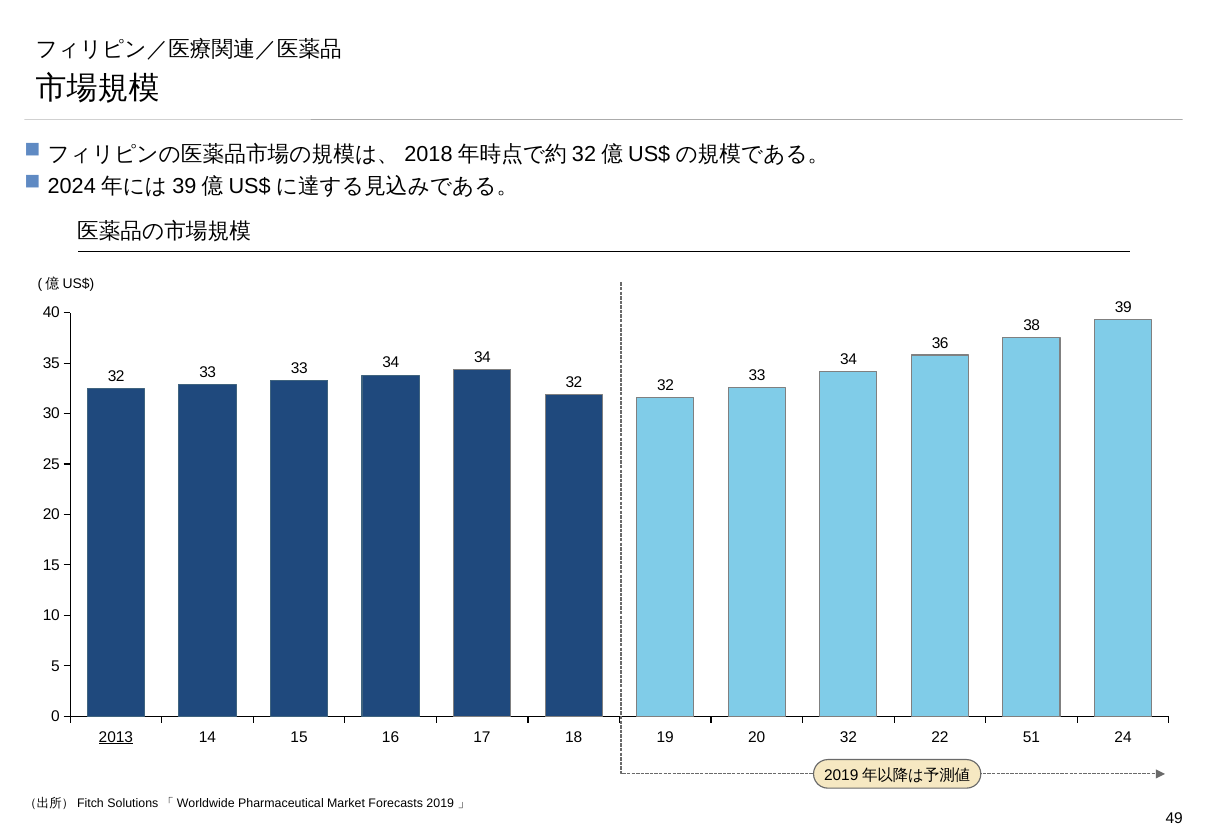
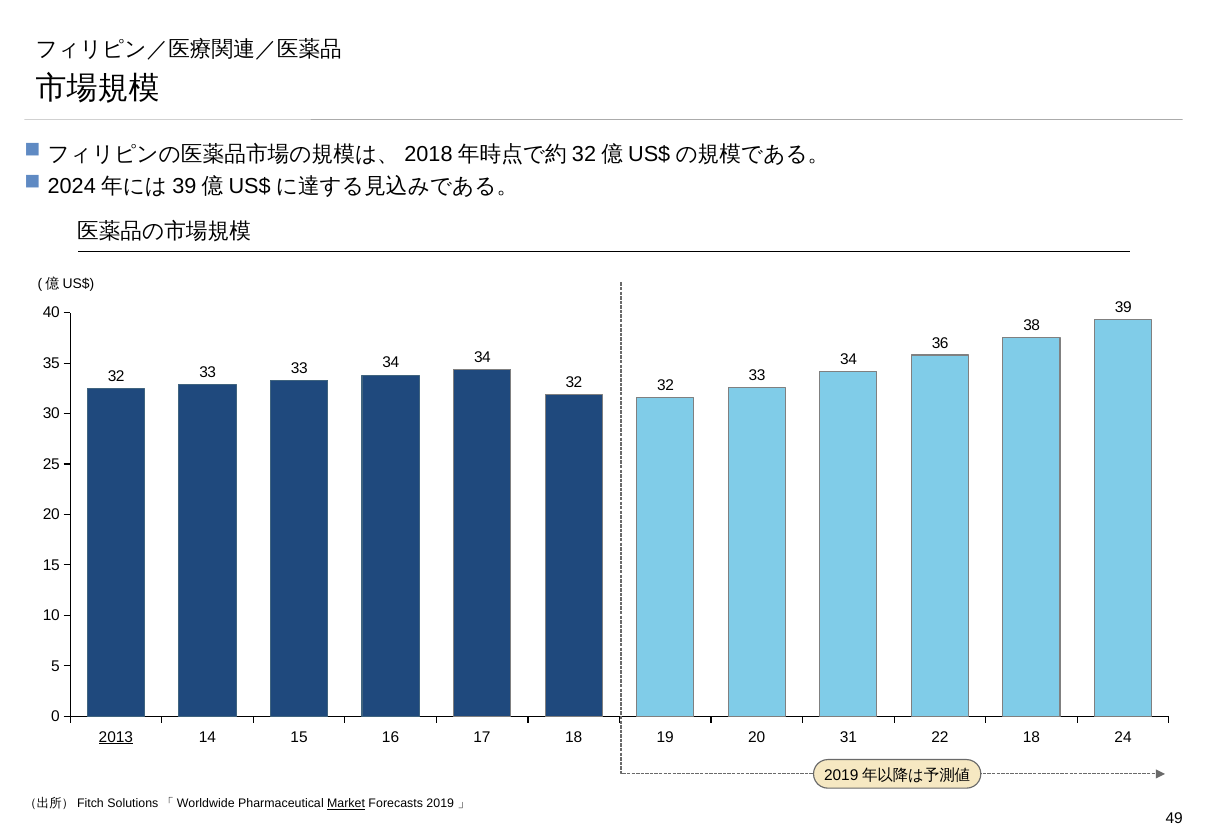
20 32: 32 -> 31 (848, 737)
14 51: 51 -> 18 (1031, 737)
Market underline: none -> present (346, 803)
